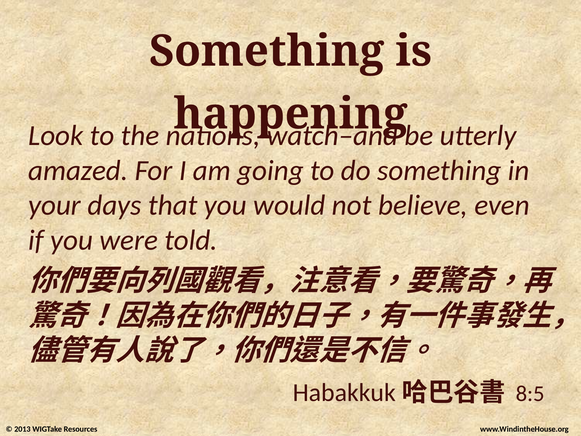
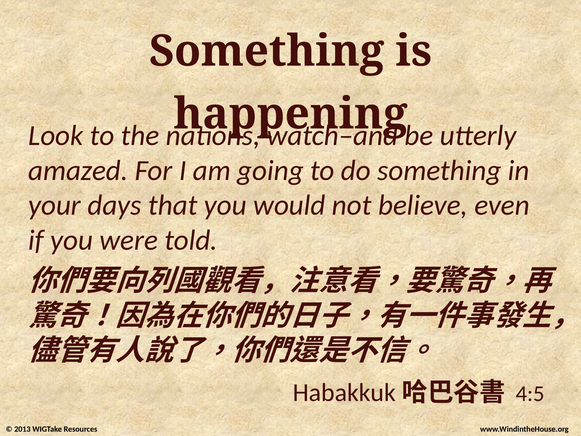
8:5: 8:5 -> 4:5 (530, 393)
